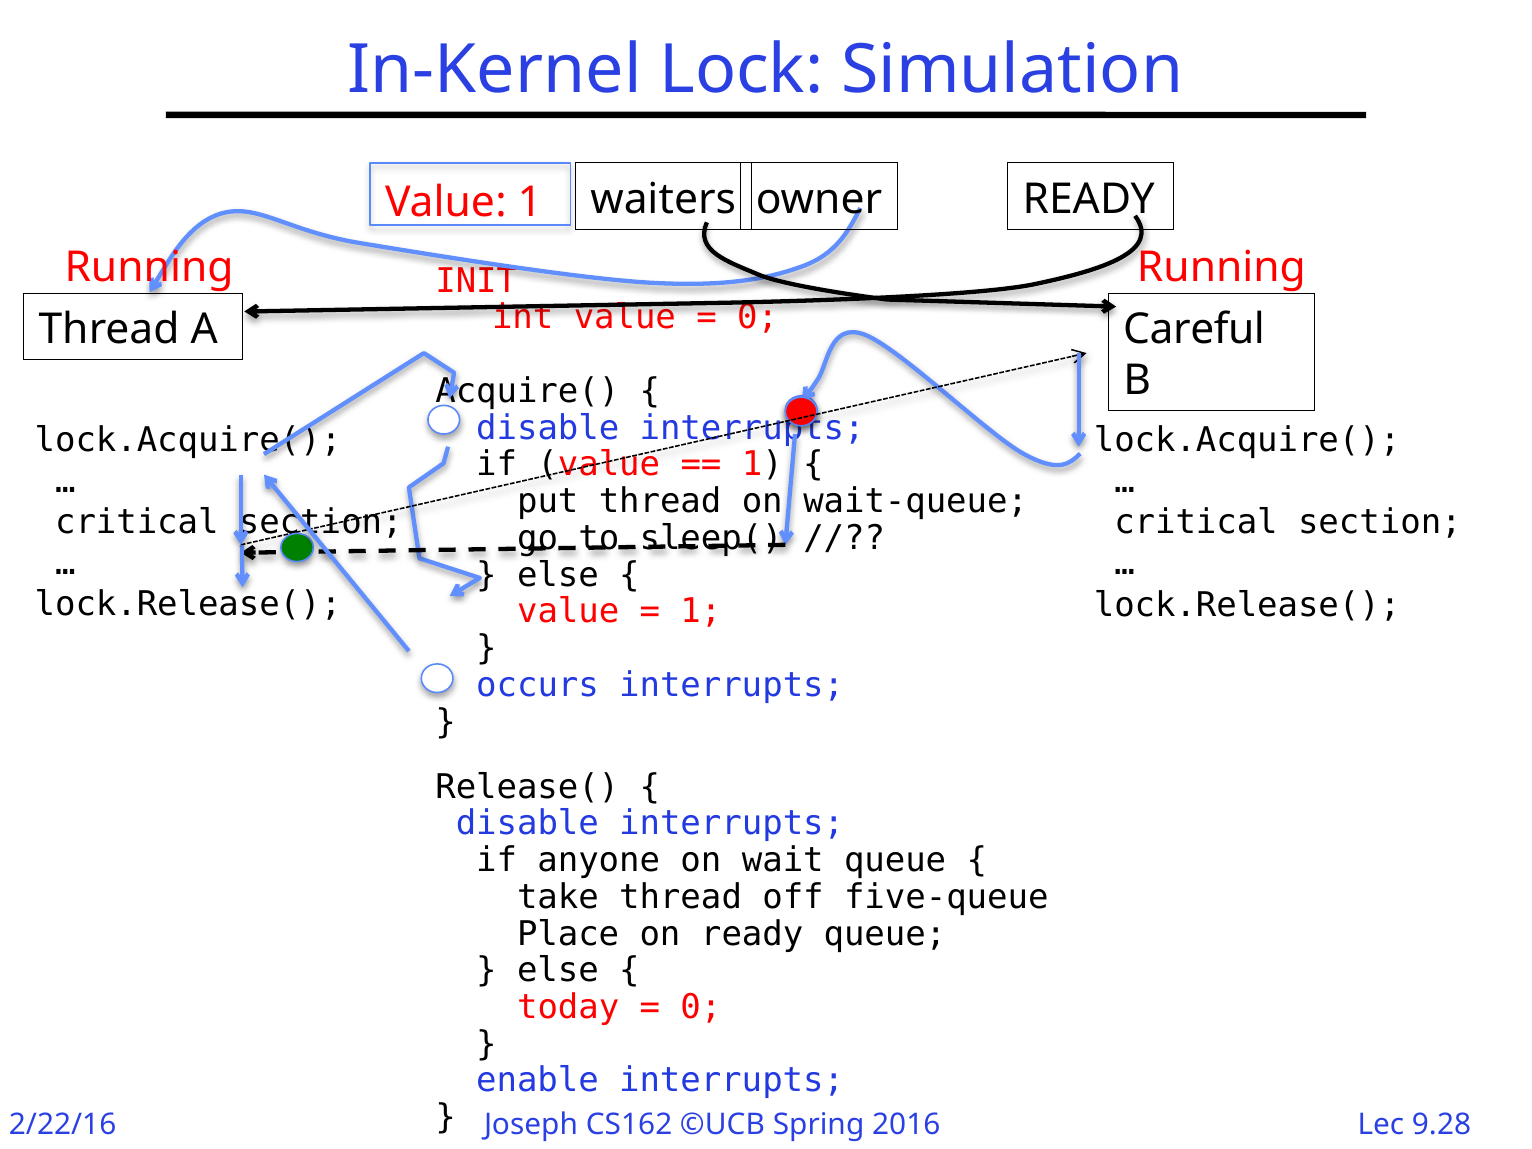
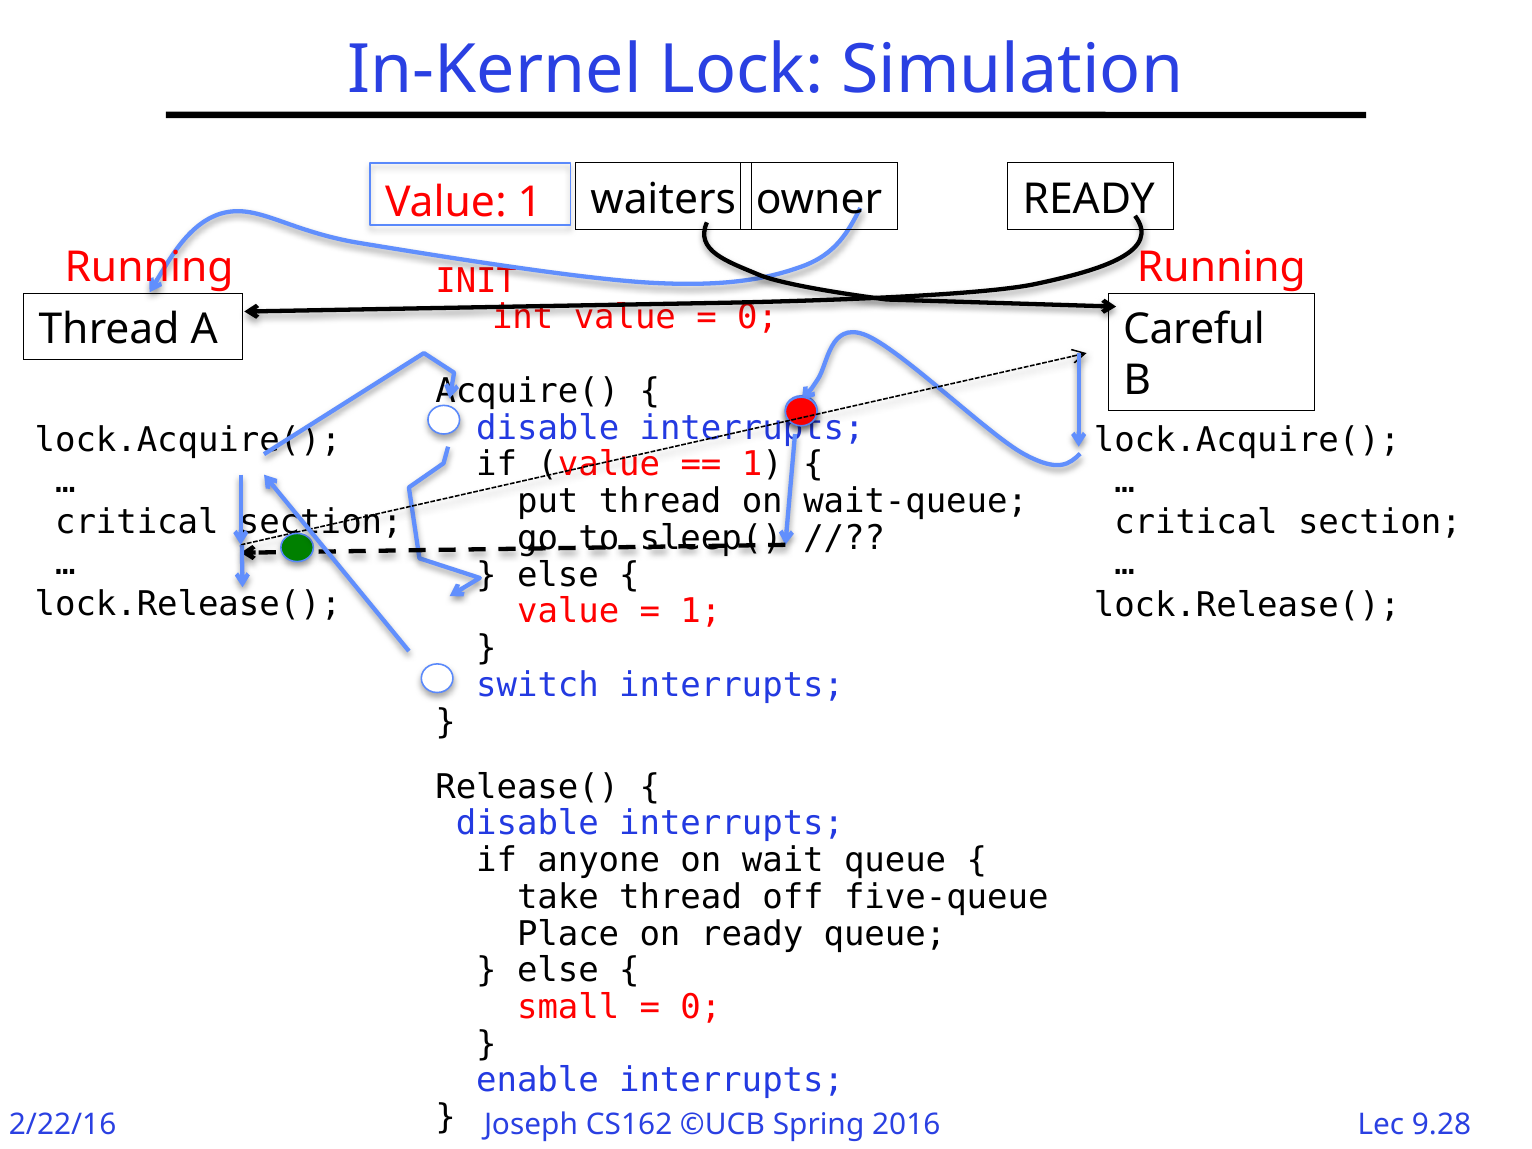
occurs: occurs -> switch (538, 685)
today: today -> small (568, 1007)
